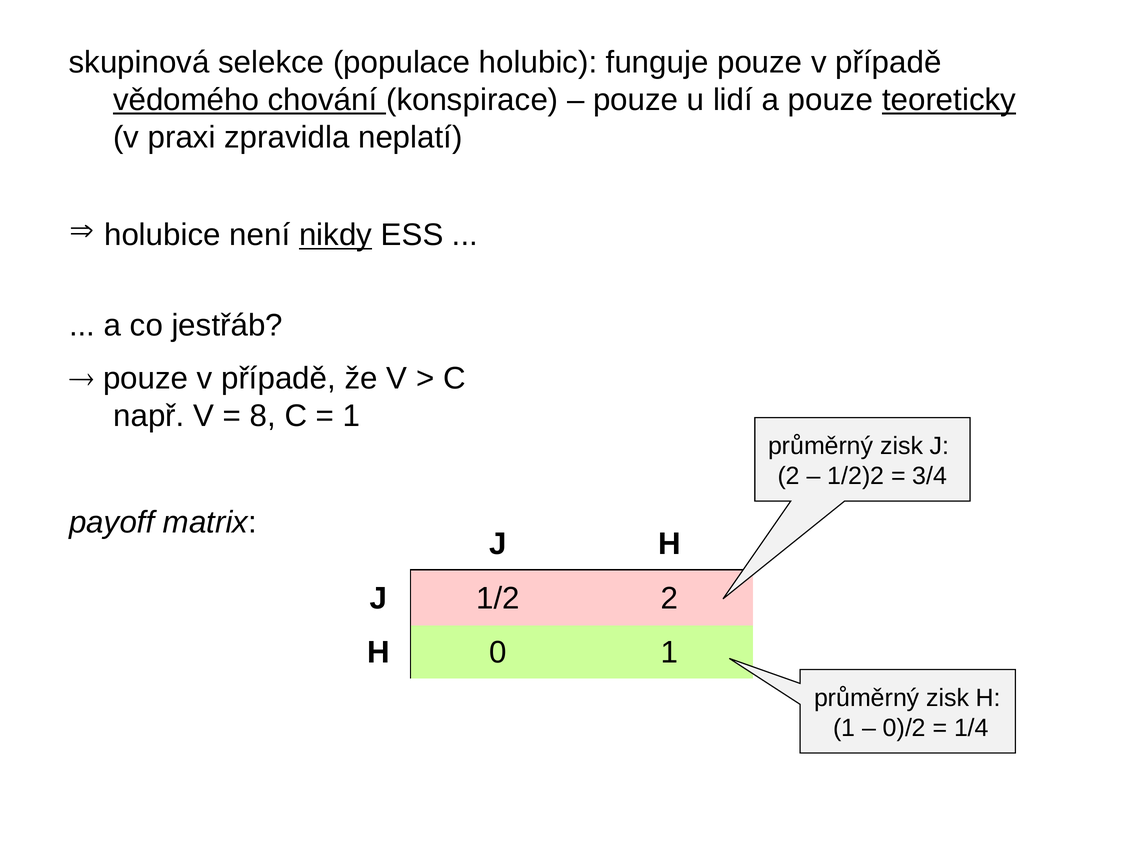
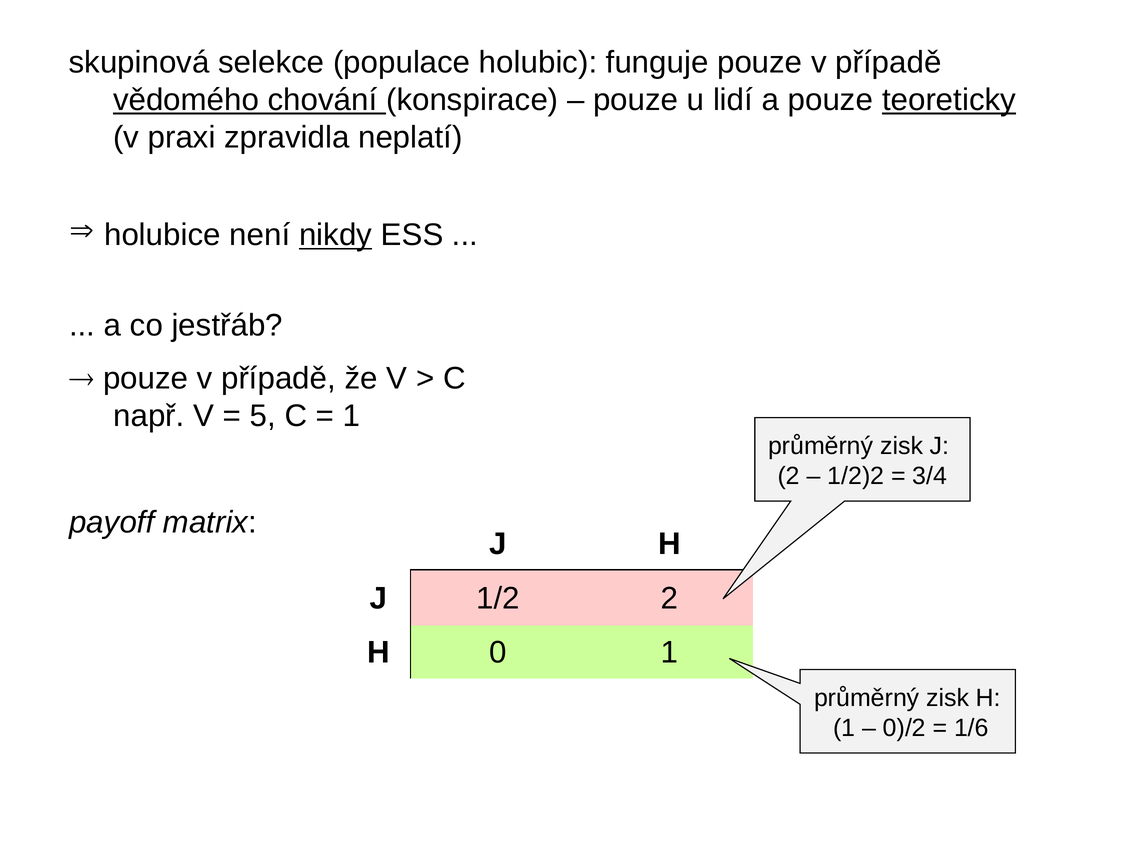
8: 8 -> 5 (263, 417)
1/4: 1/4 -> 1/6 (971, 729)
